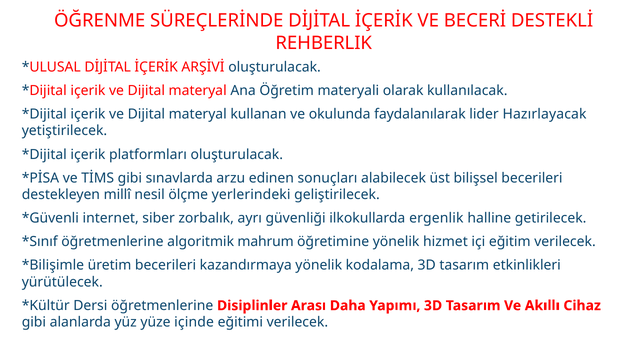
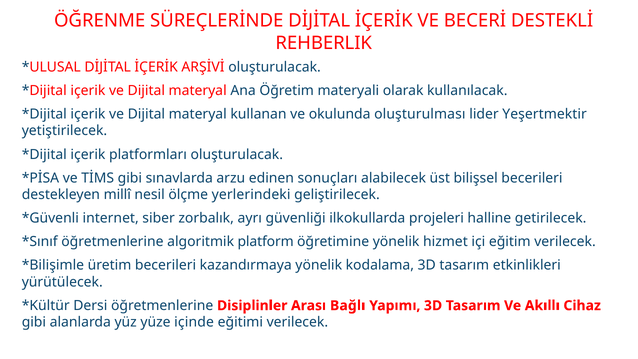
faydalanılarak: faydalanılarak -> oluşturulması (420, 114)
Hazırlayacak: Hazırlayacak -> Yeşertmektir (545, 114)
ergenlik: ergenlik -> projeleri (436, 218)
mahrum: mahrum -> platform (266, 242)
Daha: Daha -> Bağlı (348, 306)
